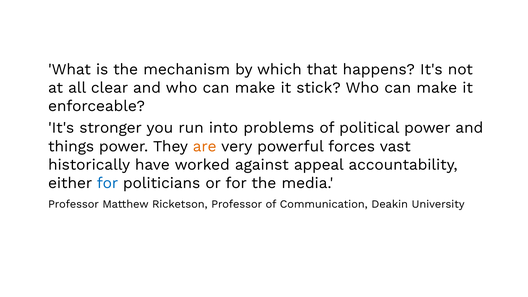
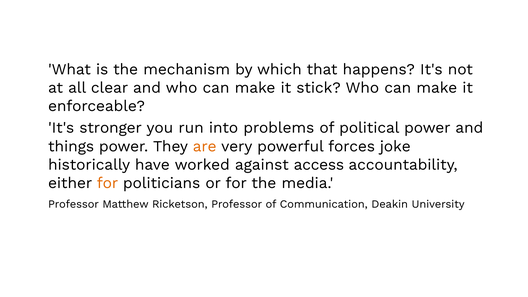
vast: vast -> joke (395, 146)
appeal: appeal -> access (319, 165)
for colour: blue -> orange (107, 183)
